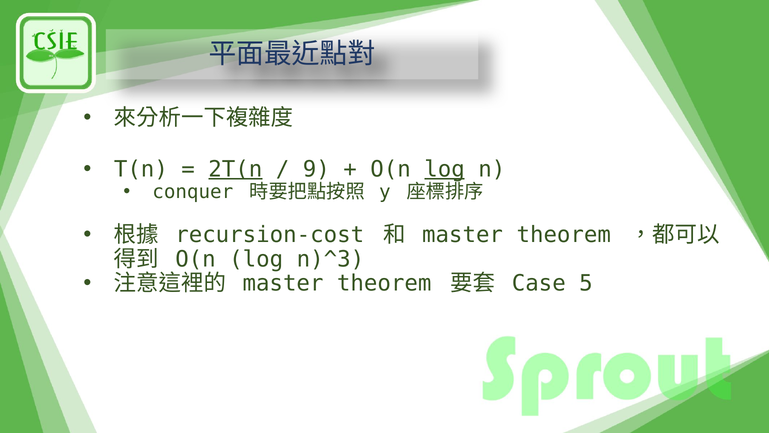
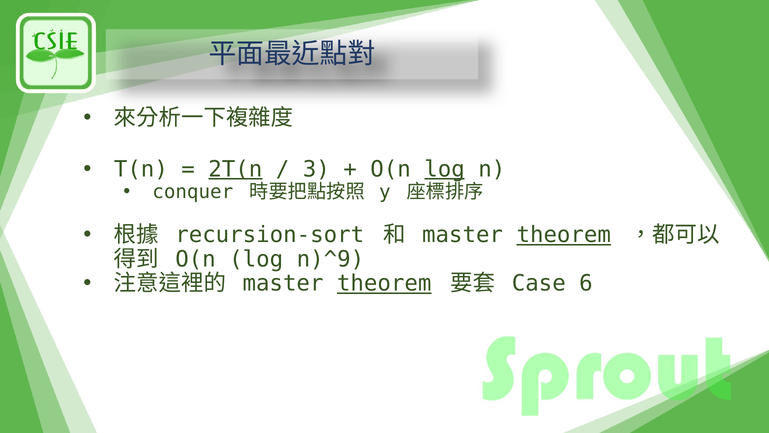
9: 9 -> 3 (316, 169)
recursion-cost: recursion-cost -> recursion-sort (270, 235)
theorem underline: none -> present (564, 235)
n)^3: n)^3 -> n)^9 (330, 259)
theorem underline: none -> present (384, 283)
5: 5 -> 6 (586, 283)
